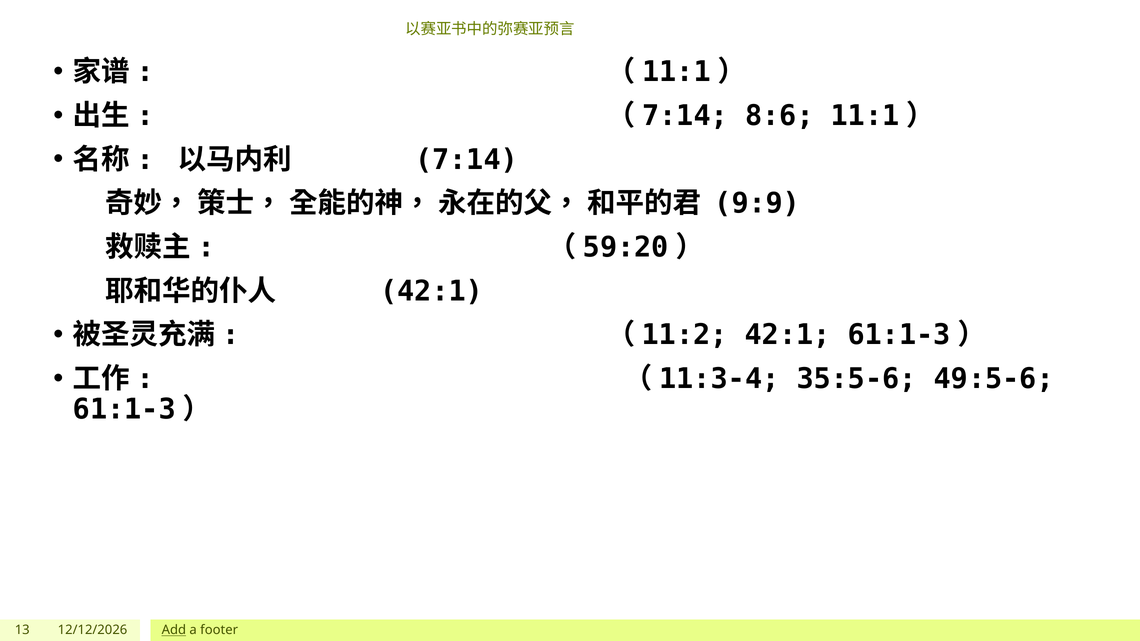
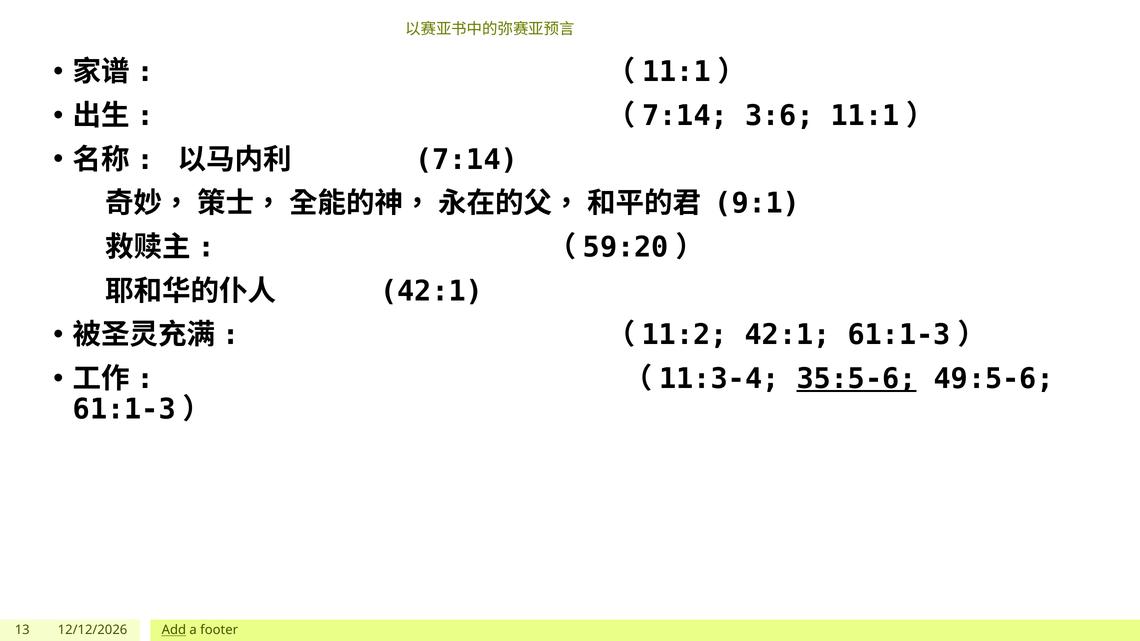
8:6: 8:6 -> 3:6 (779, 116)
9:9: 9:9 -> 9:1 (757, 204)
35:5-6 underline: none -> present (857, 379)
